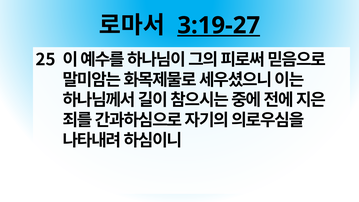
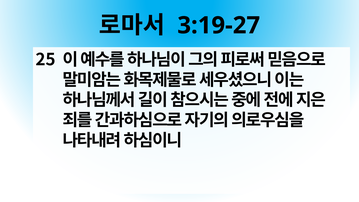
3:19-27 underline: present -> none (219, 25)
